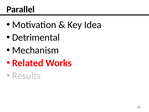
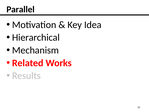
Detrimental: Detrimental -> Hierarchical (36, 37)
